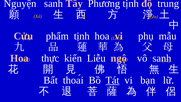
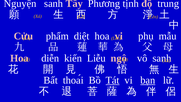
phẩm tịnh: tịnh -> diệt (82, 36)
thực: thực -> diễn (50, 58)
bạn underline: none -> present (148, 80)
